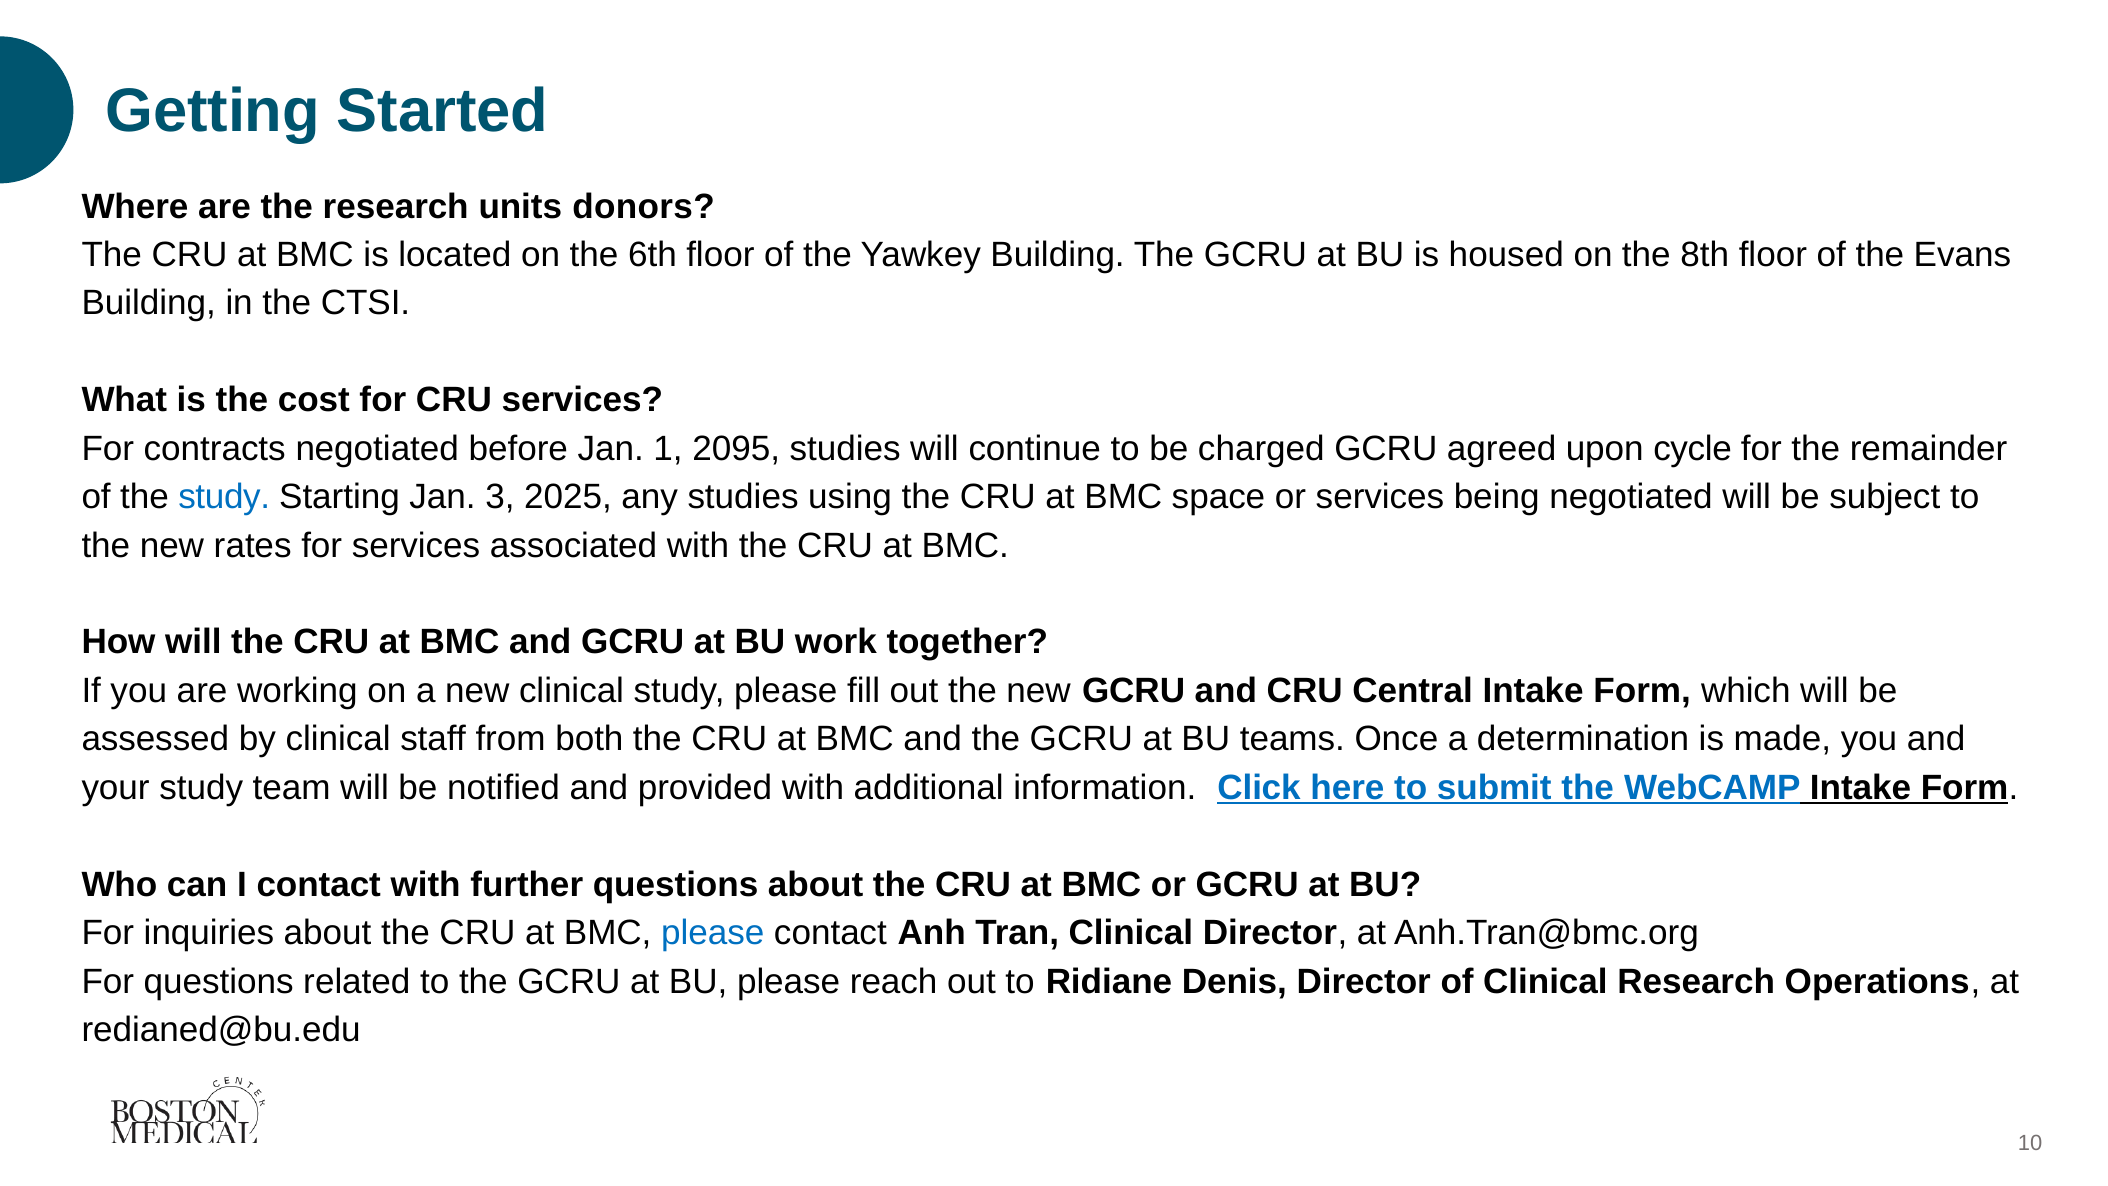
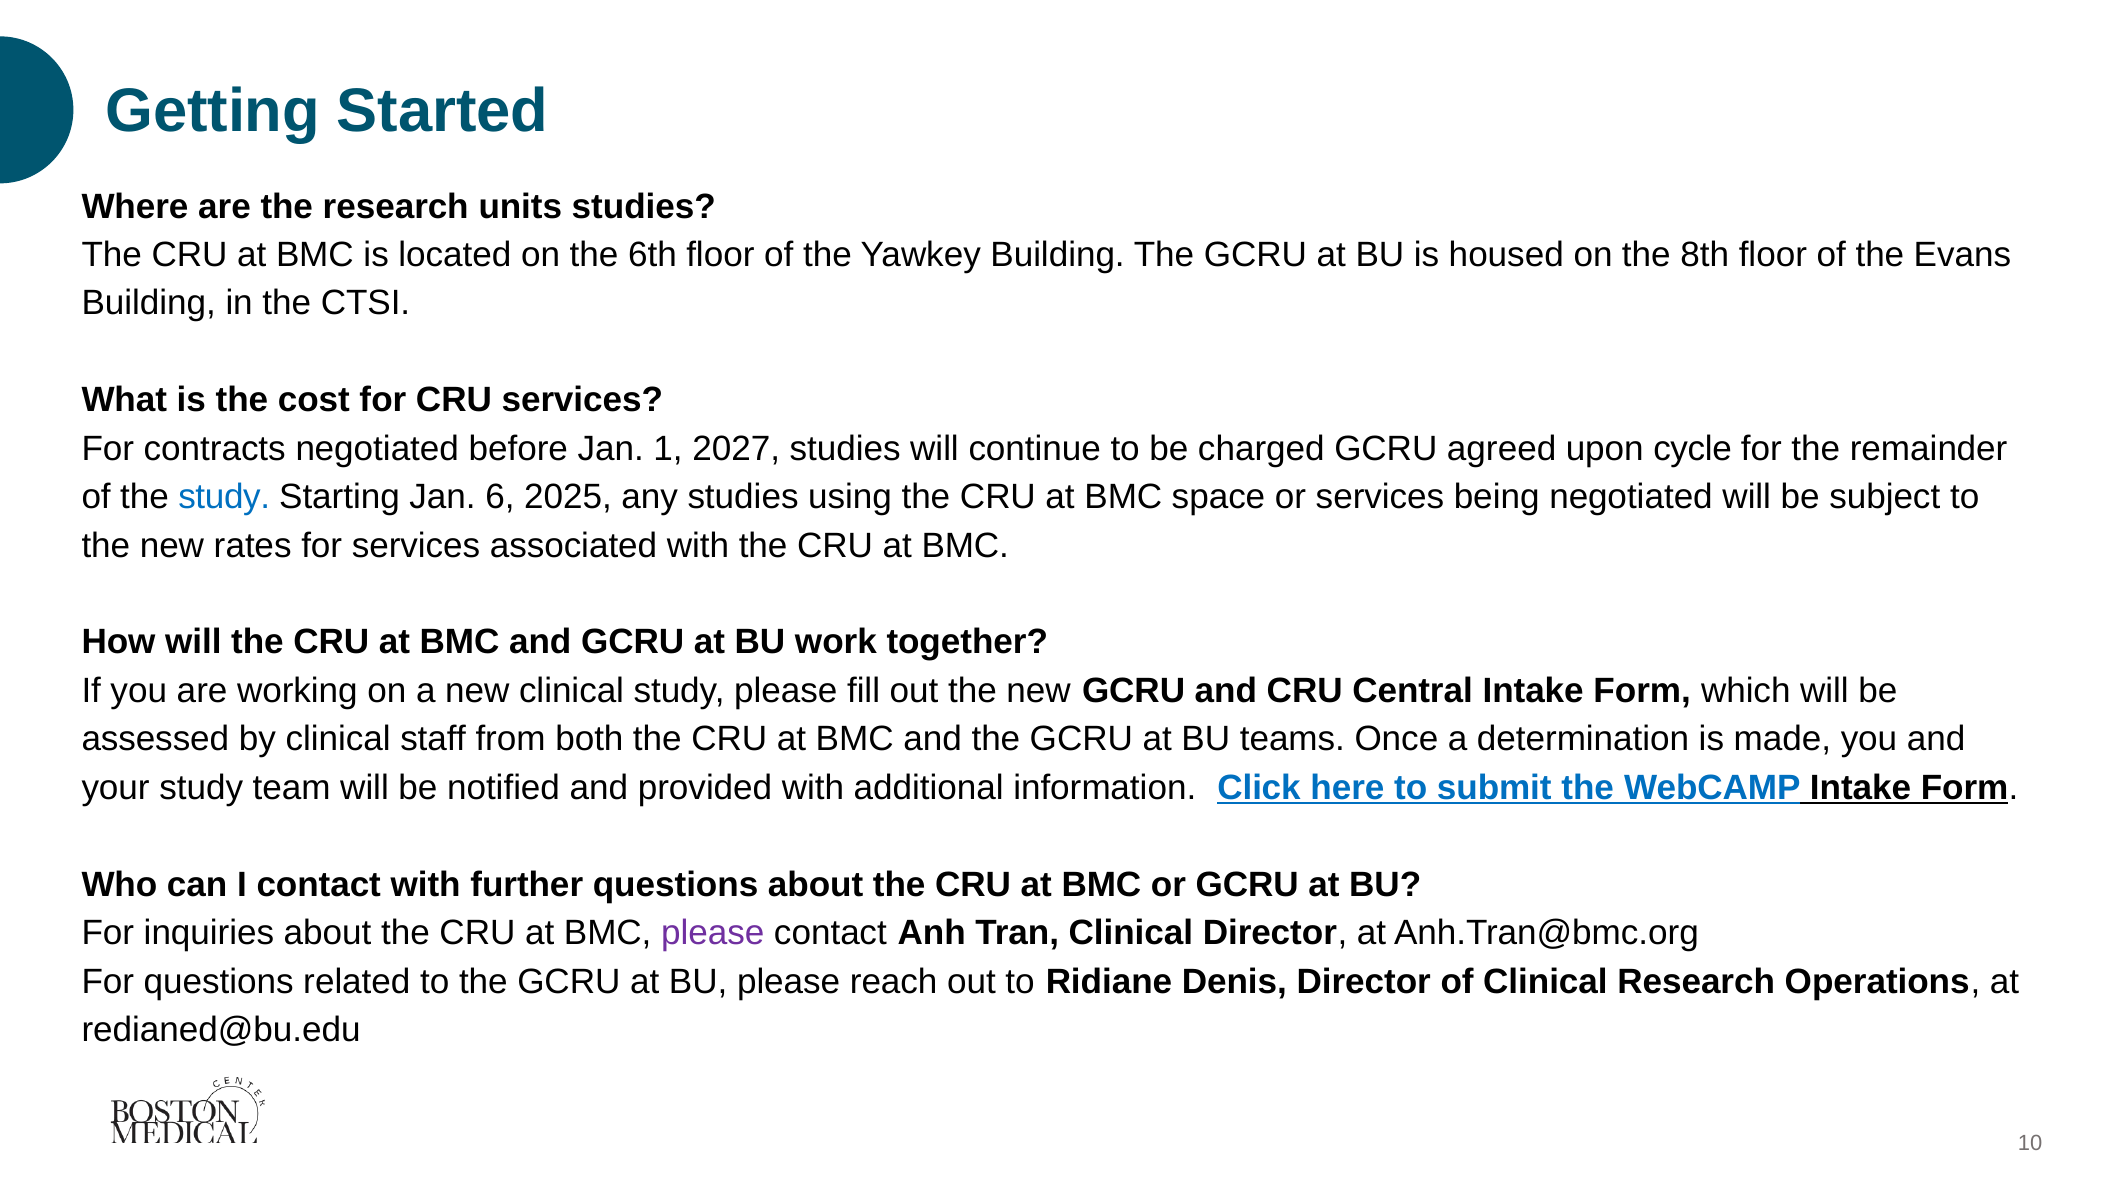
units donors: donors -> studies (644, 206)
2095: 2095 -> 2027 (736, 449)
3: 3 -> 6 (500, 497)
please colour: blue -> purple (713, 933)
